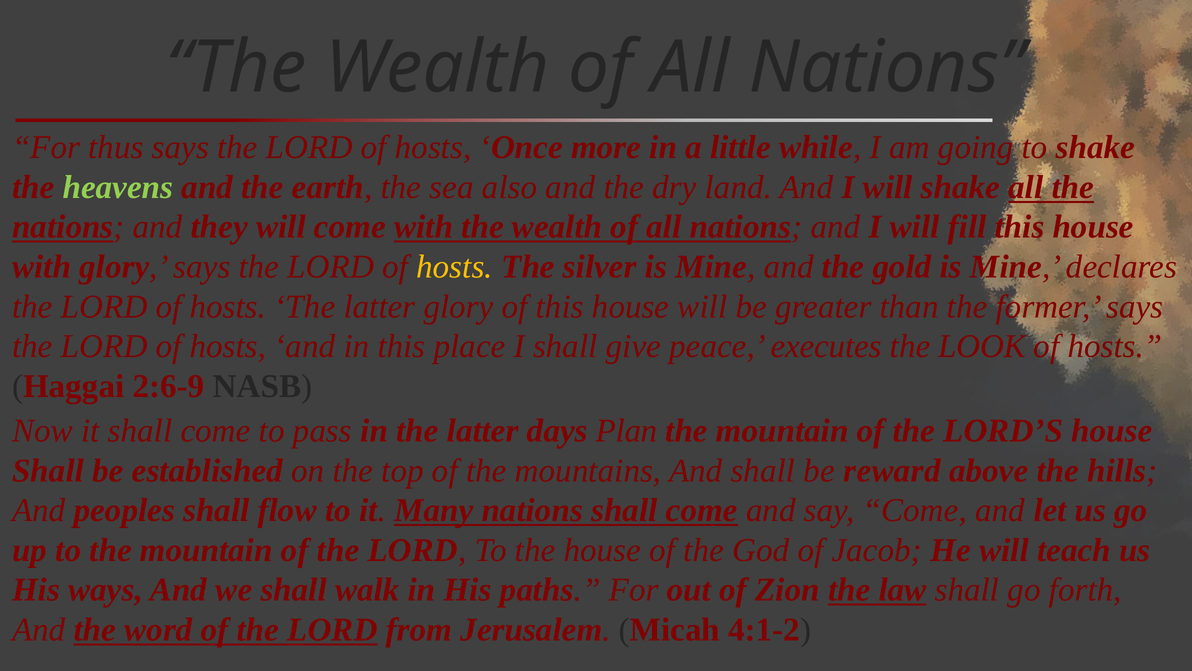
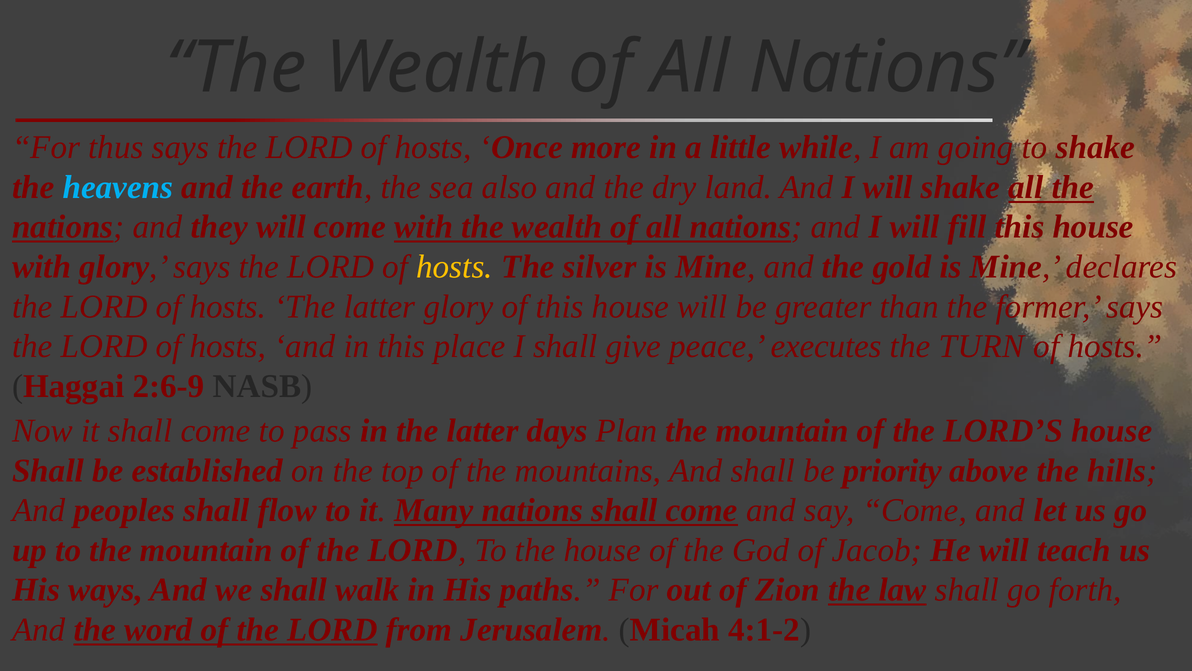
heavens colour: light green -> light blue (118, 187)
LOOK: LOOK -> TURN (982, 346)
reward: reward -> priority (892, 470)
